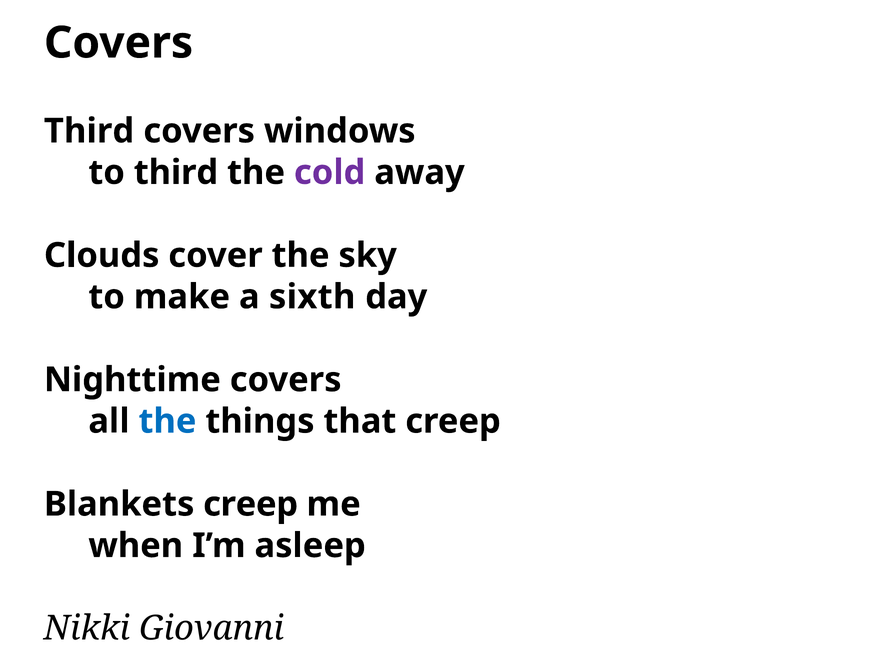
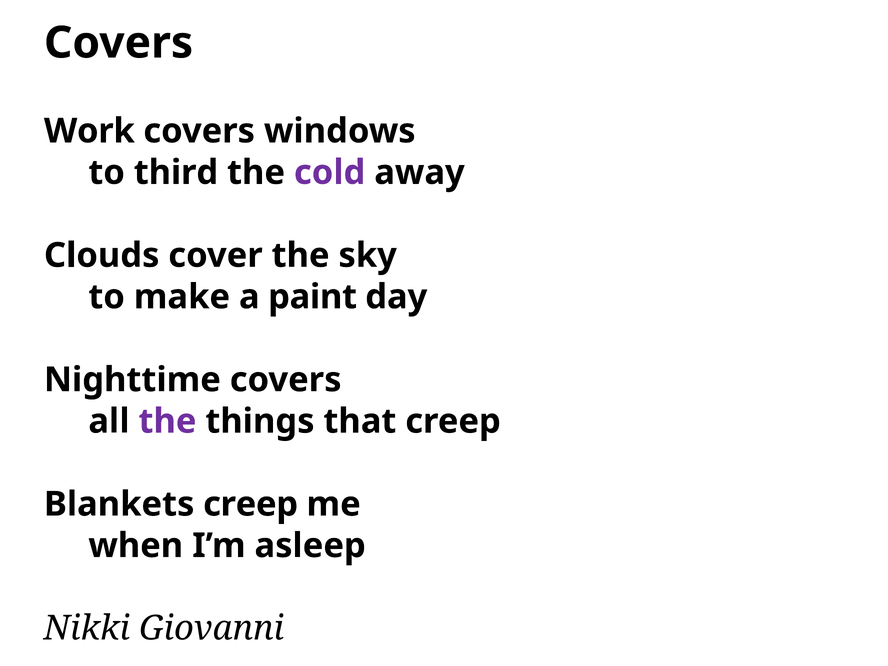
Third: Third -> Work (89, 131)
sixth: sixth -> paint (313, 297)
the colour: blue -> purple (167, 421)
